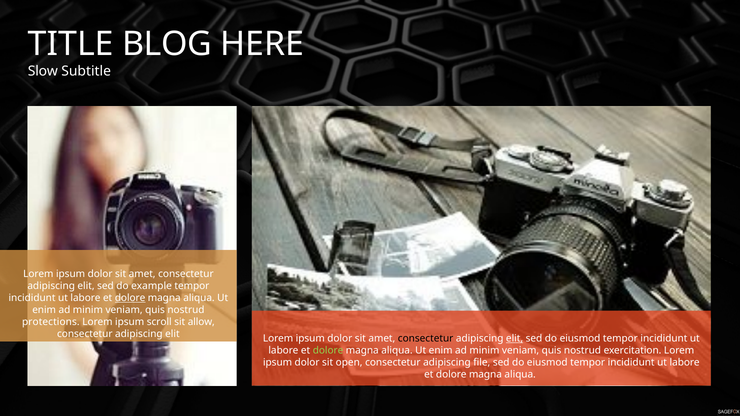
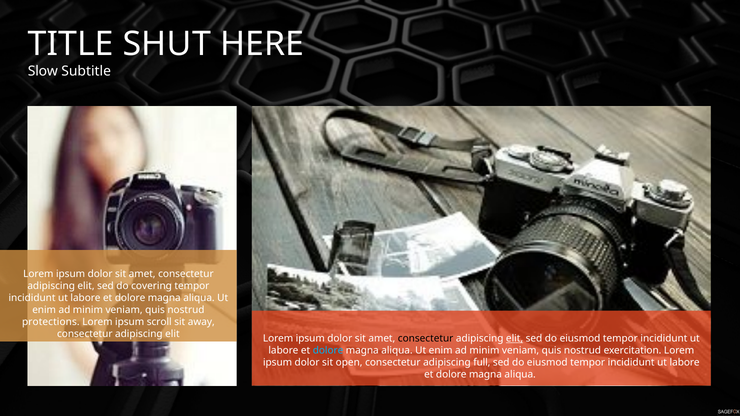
BLOG: BLOG -> SHUT (167, 44)
example: example -> covering (152, 286)
dolore underline: present -> none (130, 298)
allow: allow -> away (201, 322)
dolore colour: light green -> light blue (328, 351)
file: file -> full (482, 363)
